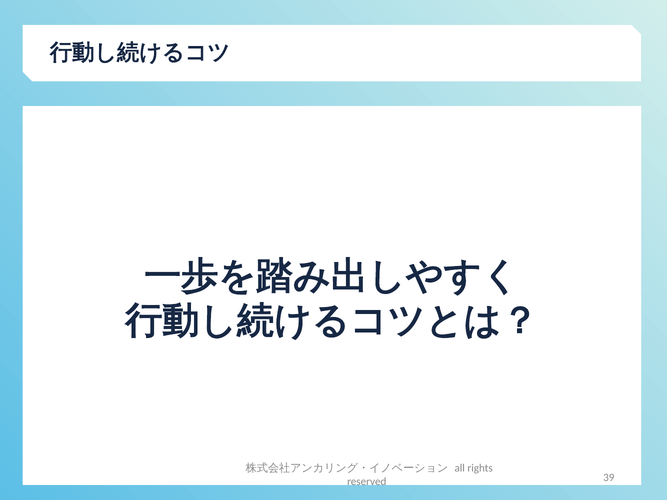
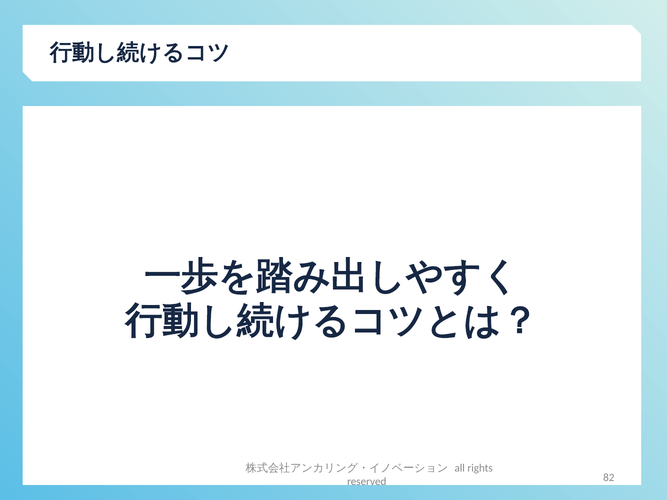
39: 39 -> 82 (609, 478)
